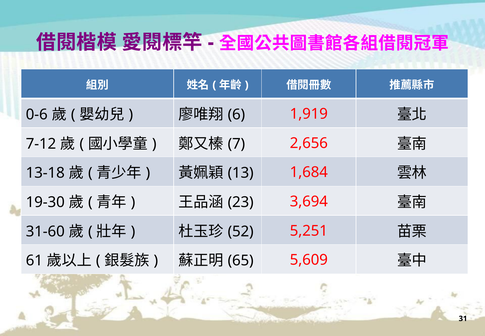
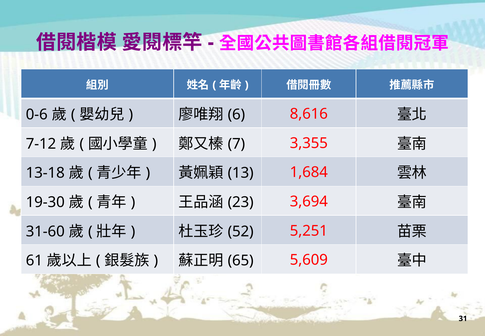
1,919: 1,919 -> 8,616 (309, 114)
2,656: 2,656 -> 3,355 (309, 143)
